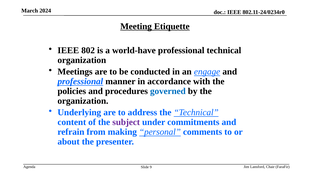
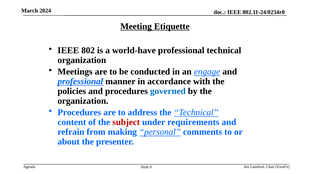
Underlying: Underlying -> Procedures (79, 113)
subject colour: purple -> red (126, 123)
commitments: commitments -> requirements (193, 123)
